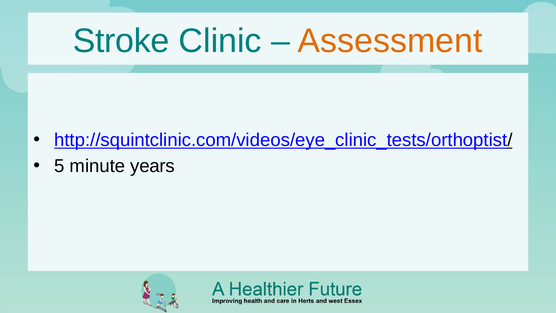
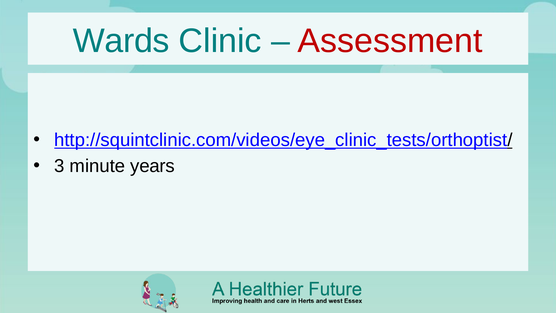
Stroke: Stroke -> Wards (121, 41)
Assessment colour: orange -> red (390, 41)
5: 5 -> 3 (59, 166)
